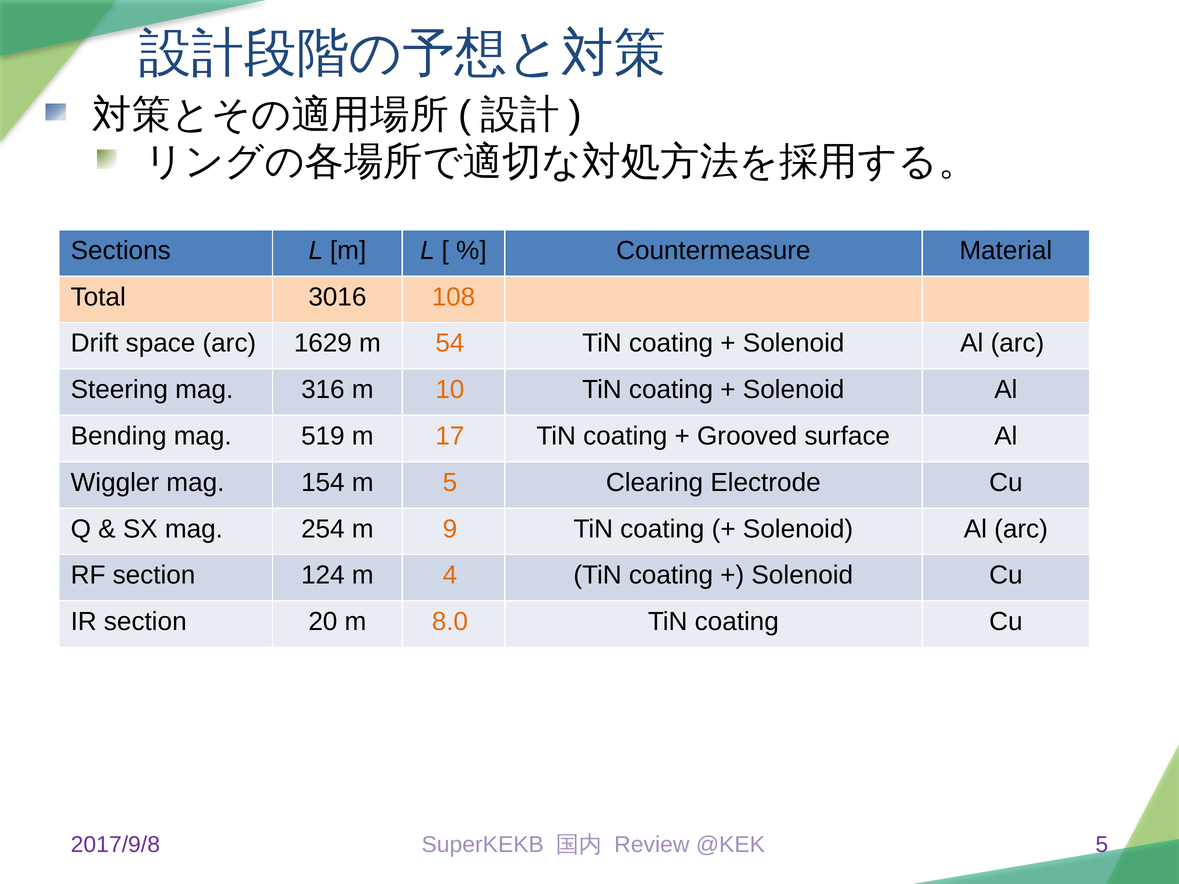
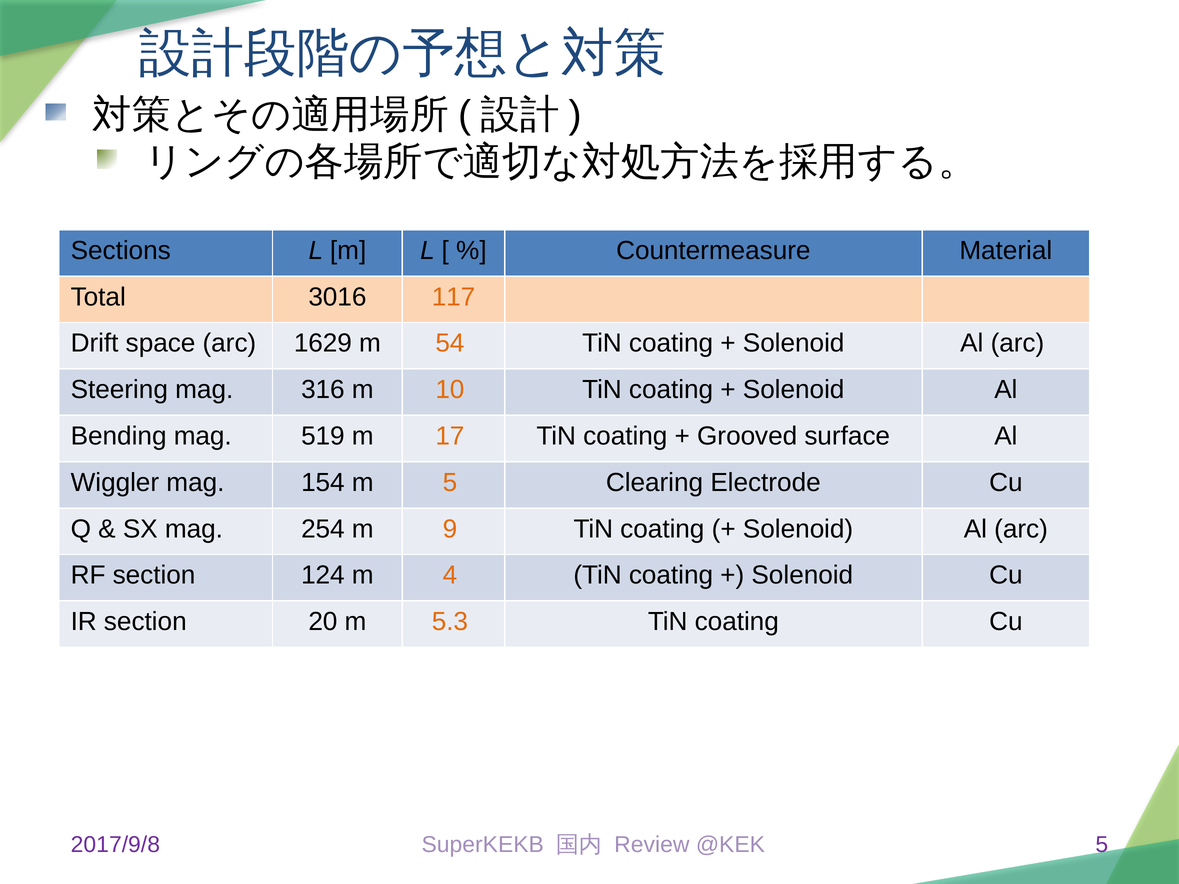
108: 108 -> 117 (454, 297)
8.0: 8.0 -> 5.3 (450, 622)
